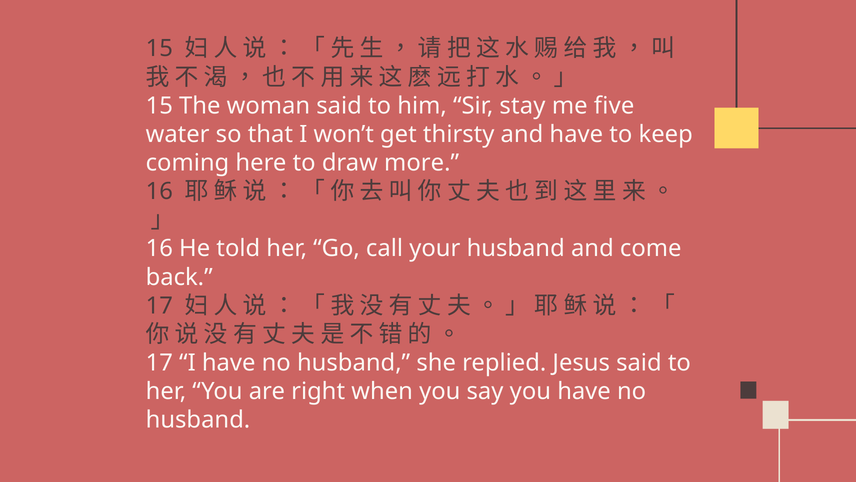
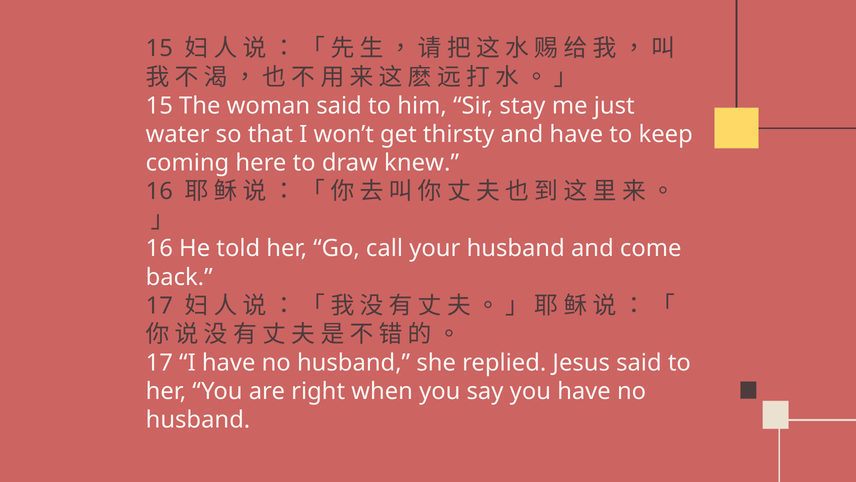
five: five -> just (614, 106)
more: more -> knew (422, 163)
